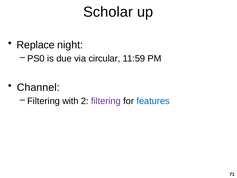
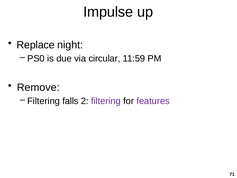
Scholar: Scholar -> Impulse (108, 12)
Channel: Channel -> Remove (38, 87)
with: with -> falls (70, 101)
features colour: blue -> purple (153, 101)
